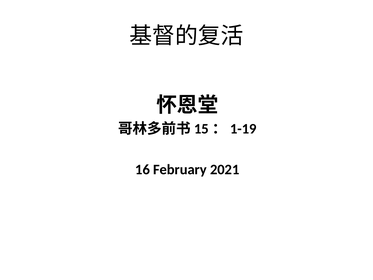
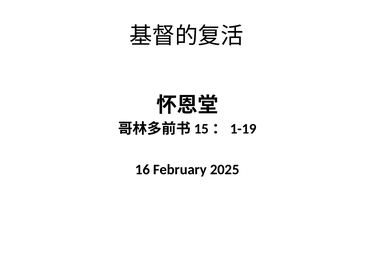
2021: 2021 -> 2025 (225, 169)
